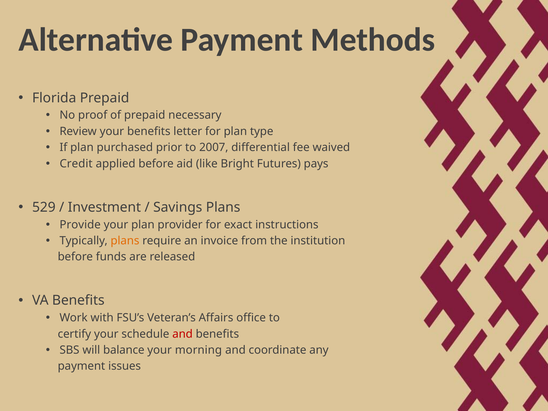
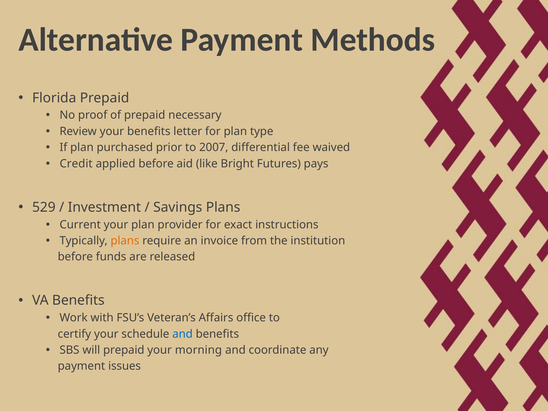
Provide: Provide -> Current (80, 225)
and colour: red -> blue (183, 334)
will balance: balance -> prepaid (124, 350)
